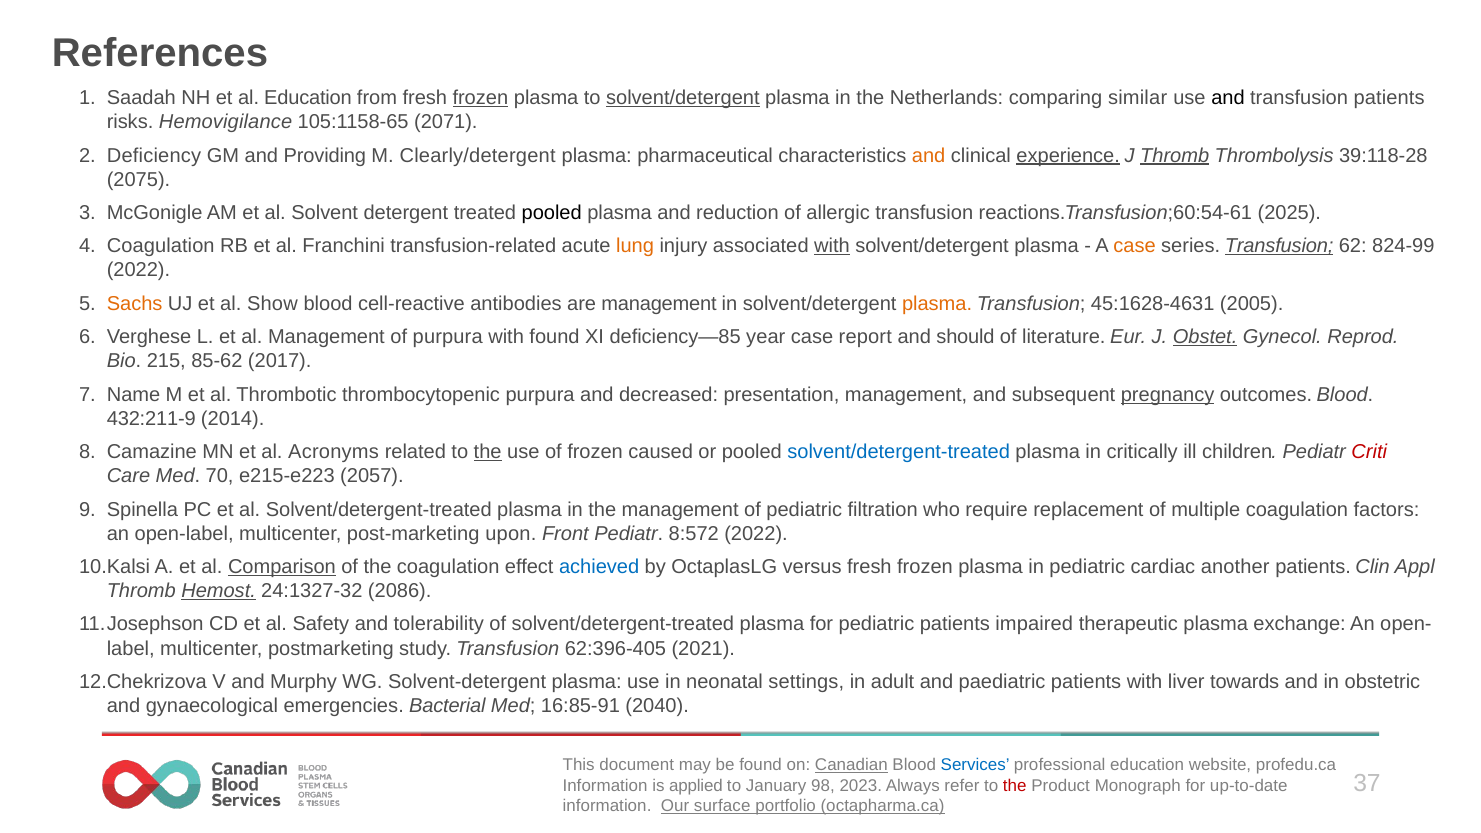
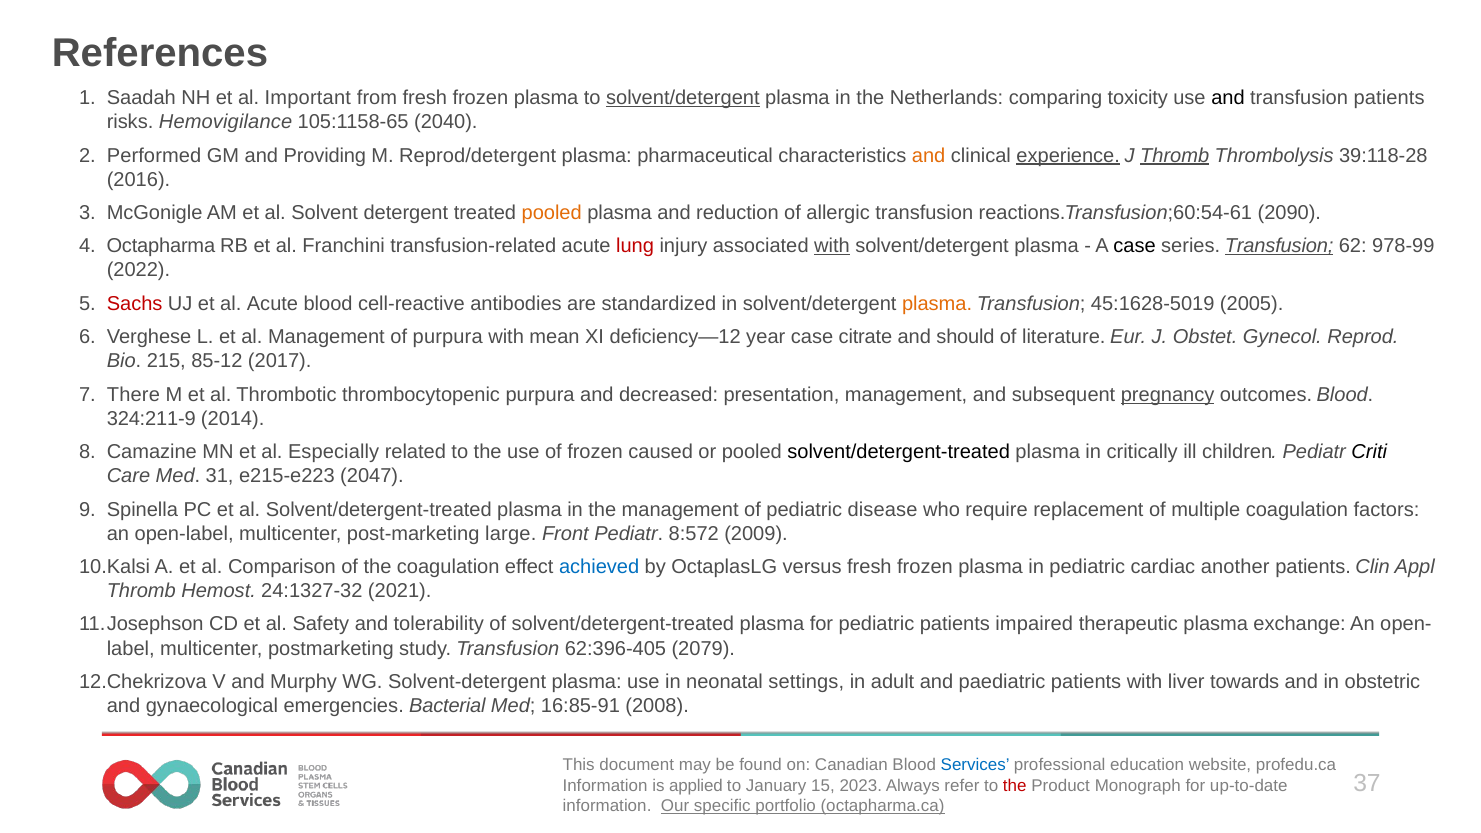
al Education: Education -> Important (308, 98)
frozen underline: present -> none (480, 98)
similar: similar -> toxicity (1138, 98)
2071: 2071 -> 2040 (446, 122)
Deficiency: Deficiency -> Performed (154, 155)
Clearly/detergent: Clearly/detergent -> Reprod/detergent (478, 155)
2075: 2075 -> 2016 (139, 180)
pooled colour: black -> orange (552, 213)
2025: 2025 -> 2090 (1289, 213)
Coagulation: Coagulation -> Octapharma (161, 246)
lung colour: orange -> red (635, 246)
case colour: orange -> black (1135, 246)
824-99: 824-99 -> 978-99 (1403, 246)
Sachs colour: orange -> red (135, 304)
al Show: Show -> Acute (273, 304)
are management: management -> standardized (659, 304)
45:1628-4631: 45:1628-4631 -> 45:1628-5019 (1153, 304)
with found: found -> mean (555, 337)
deficiency—85: deficiency—85 -> deficiency—12 (675, 337)
report: report -> citrate (865, 337)
Obstet underline: present -> none (1205, 337)
85-62: 85-62 -> 85-12 (217, 361)
Name: Name -> There (133, 395)
432:211-9: 432:211-9 -> 324:211-9 (151, 419)
Acronyms: Acronyms -> Especially (334, 452)
the underline: present -> none (488, 452)
solvent/detergent-treated colour: blue -> black (899, 452)
Criti colour: red -> black (1369, 452)
70: 70 -> 31 (220, 476)
2057: 2057 -> 2047 (372, 476)
filtration: filtration -> disease (883, 509)
upon: upon -> large (511, 534)
8:572 2022: 2022 -> 2009 (756, 534)
Comparison underline: present -> none (282, 567)
Hemost underline: present -> none (219, 591)
2086: 2086 -> 2021 (400, 591)
2021: 2021 -> 2079 (703, 648)
2040: 2040 -> 2008 (657, 706)
Canadian underline: present -> none (851, 765)
98: 98 -> 15 (823, 786)
surface: surface -> specific (722, 806)
